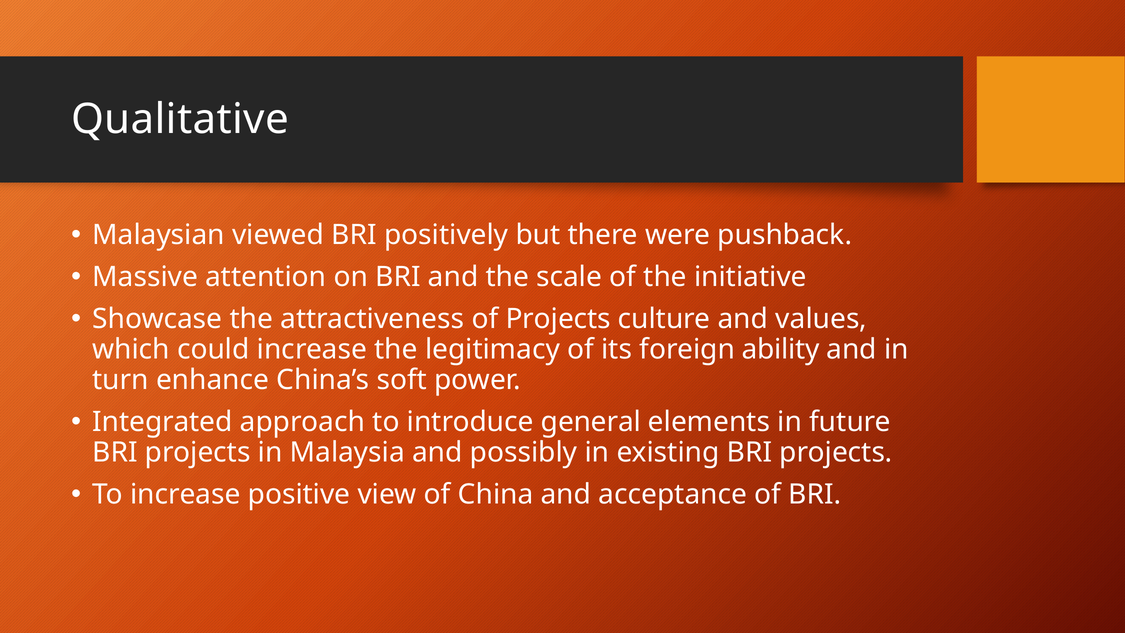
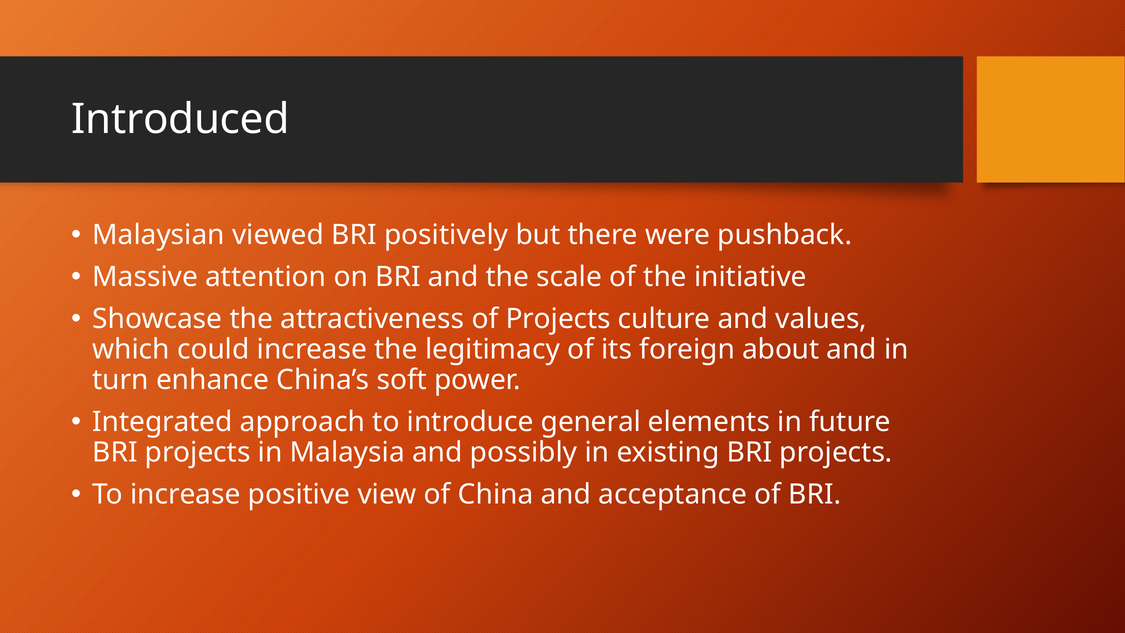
Qualitative: Qualitative -> Introduced (180, 119)
ability: ability -> about (781, 349)
